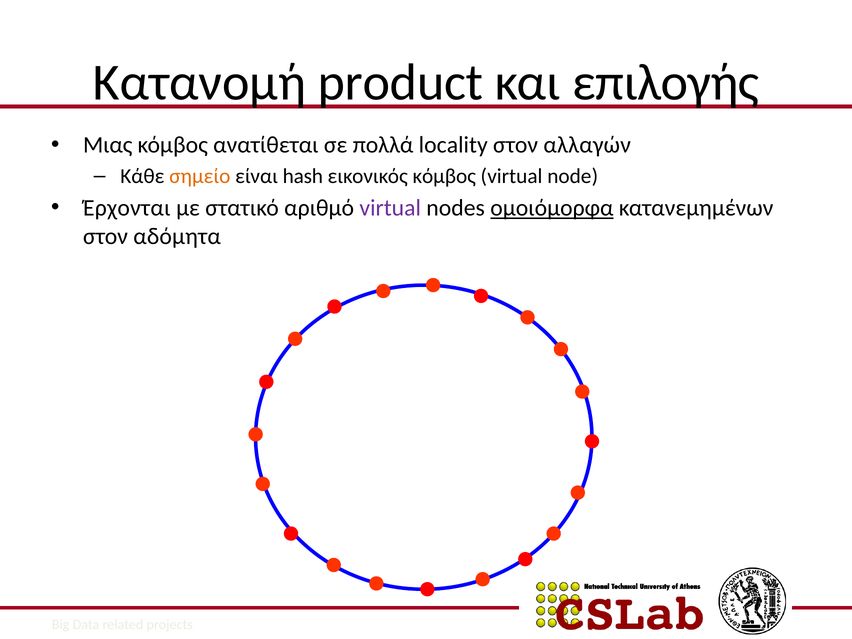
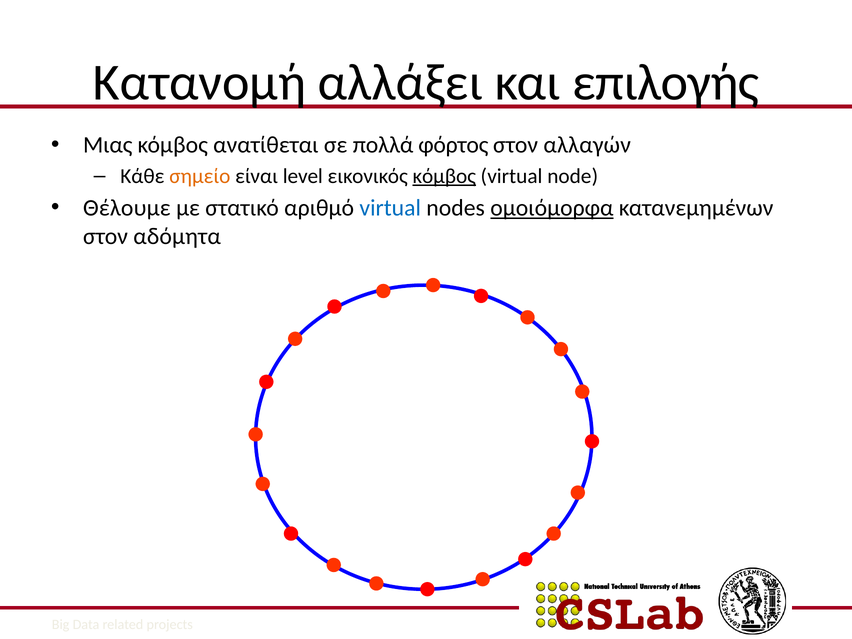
product: product -> αλλάξει (400, 82)
locality: locality -> φόρτος (453, 145)
hash: hash -> level (303, 176)
κόμβος underline: none -> present (444, 176)
Έρχονται: Έρχονται -> Θέλουμε (127, 208)
virtual colour: purple -> blue (390, 208)
